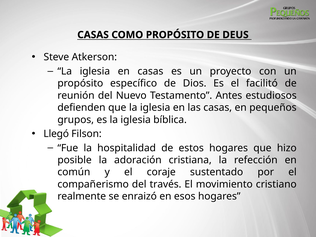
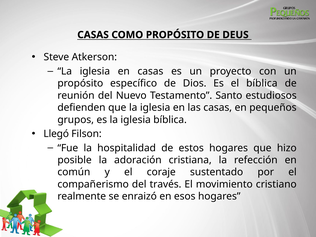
el facilitó: facilitó -> bíblica (262, 83)
Antes: Antes -> Santo (229, 95)
